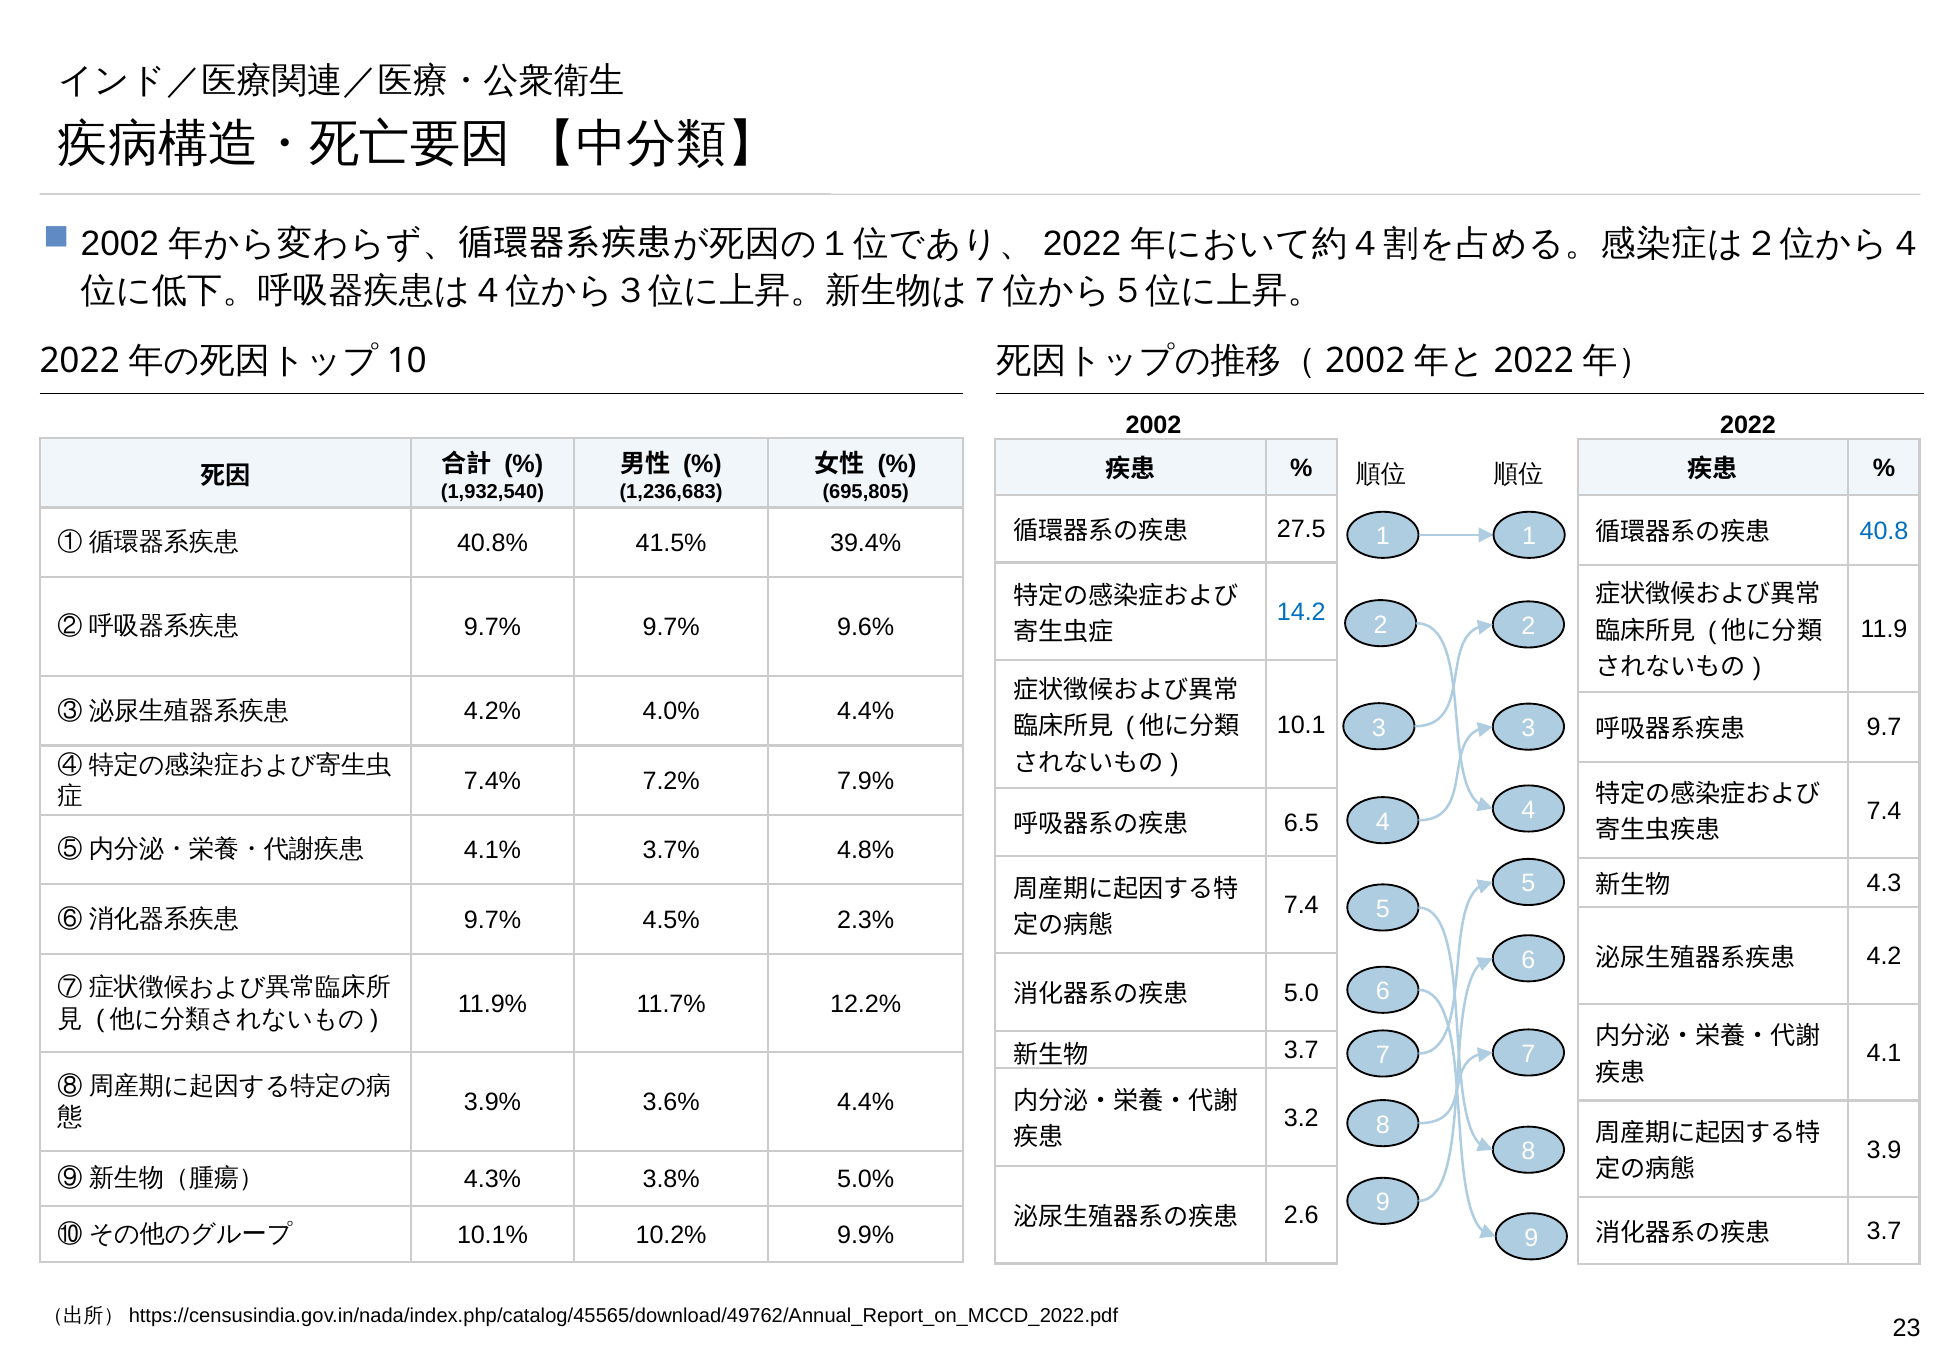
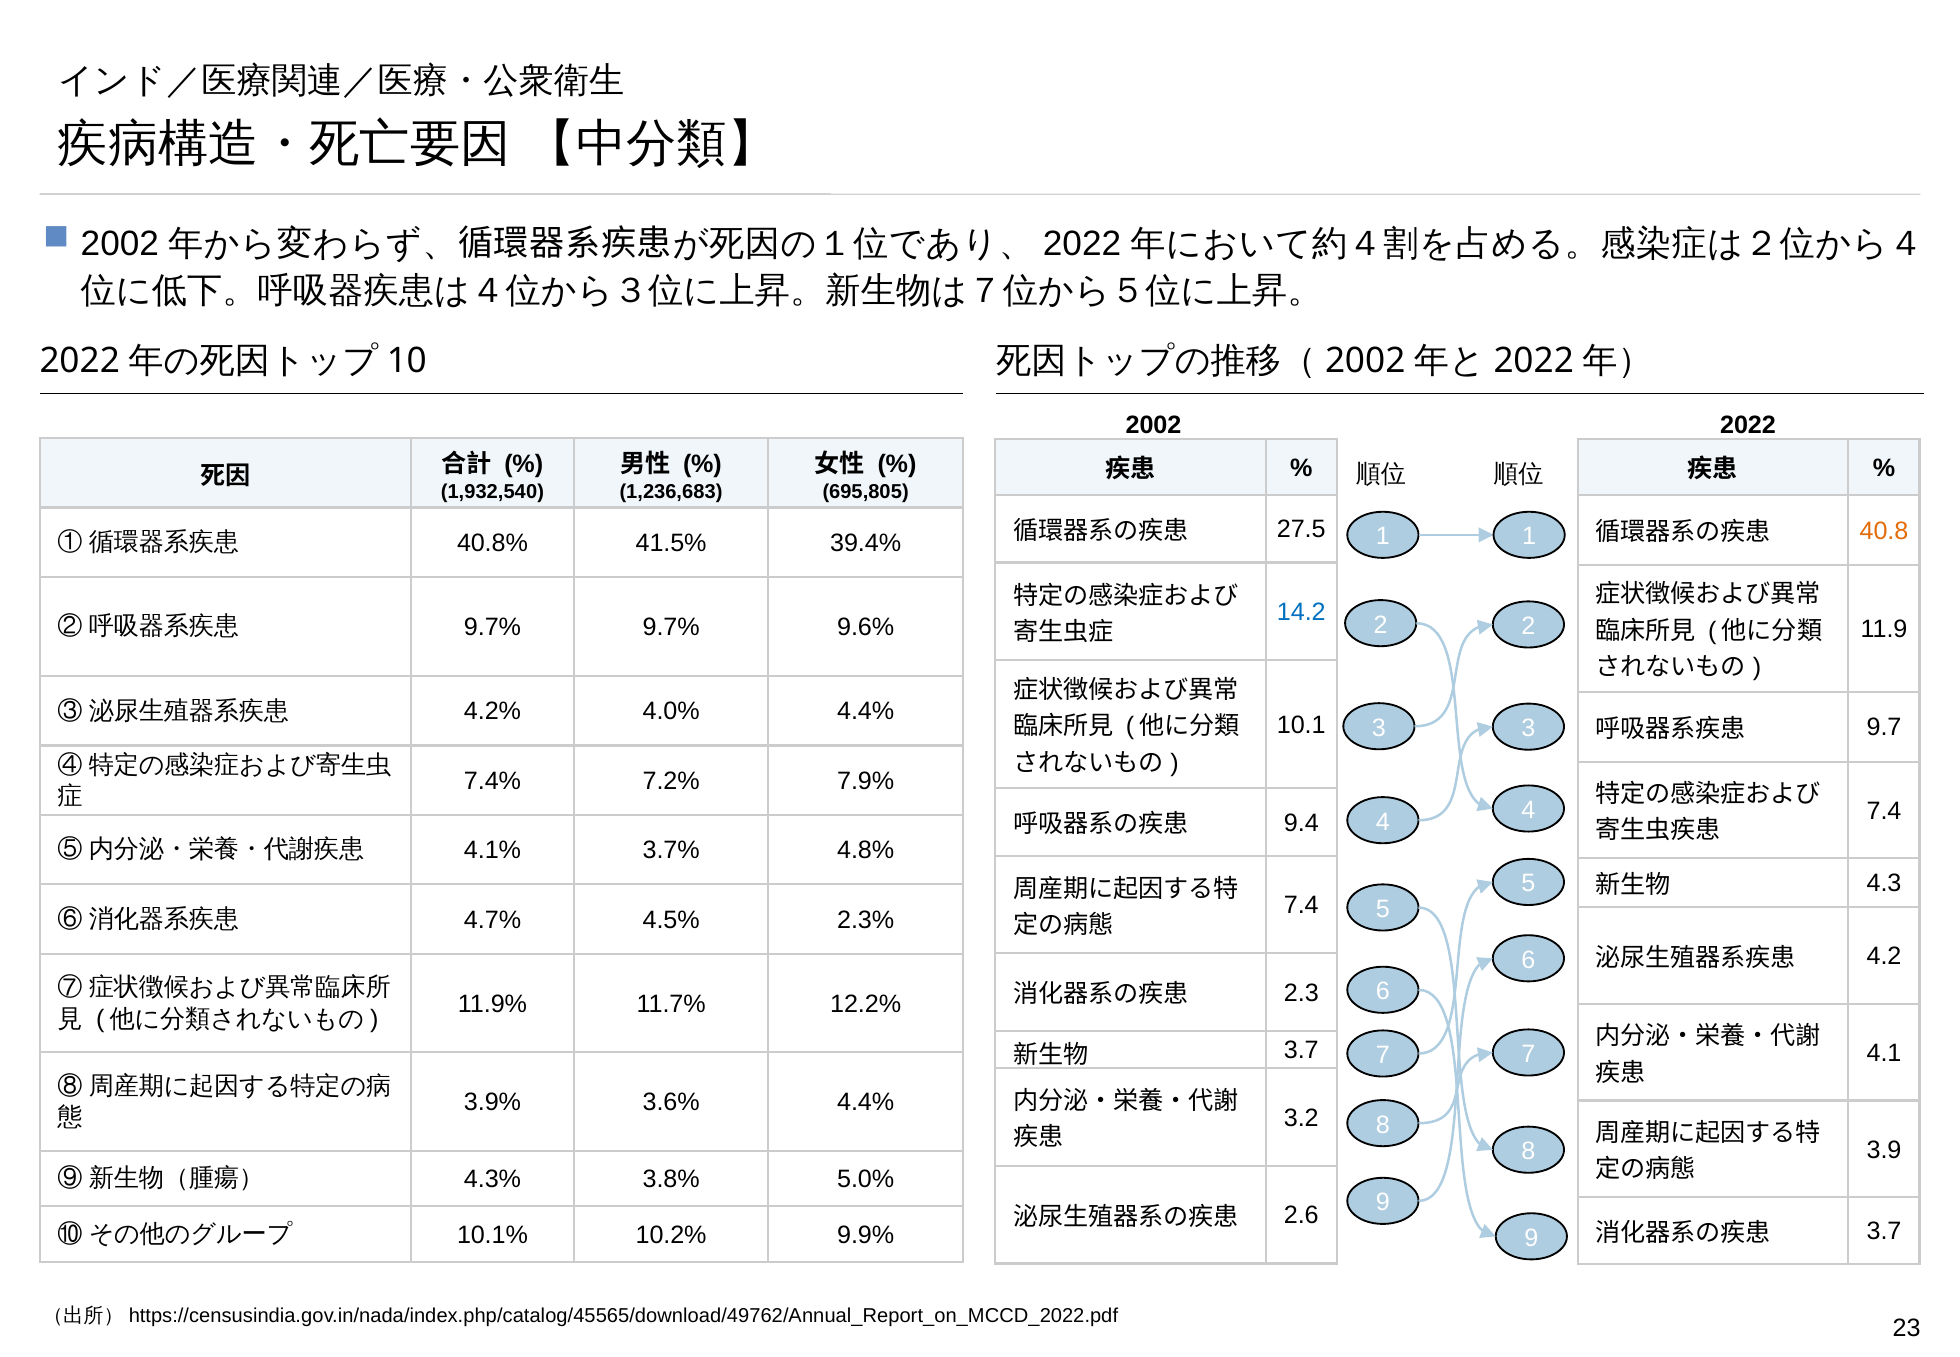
40.8 colour: blue -> orange (1884, 531)
6.5: 6.5 -> 9.4 (1301, 823)
9.7%: 9.7% -> 4.7% (493, 920)
5.0: 5.0 -> 2.3 (1301, 993)
